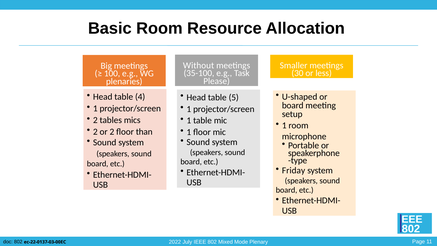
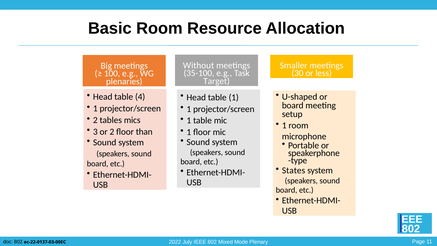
Please: Please -> Target (217, 81)
table 5: 5 -> 1 (234, 97)
2: 2 -> 3 (95, 132)
Friday: Friday -> States (294, 170)
